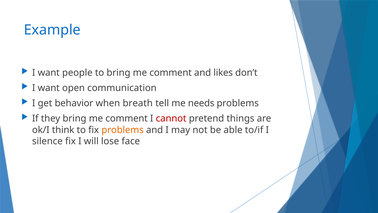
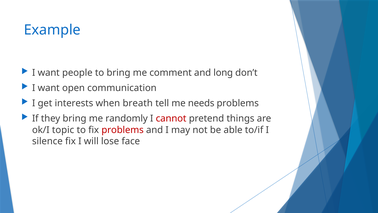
likes: likes -> long (223, 73)
behavior: behavior -> interests (74, 103)
they bring me comment: comment -> randomly (127, 118)
think: think -> topic (63, 130)
problems colour: orange -> red (123, 130)
